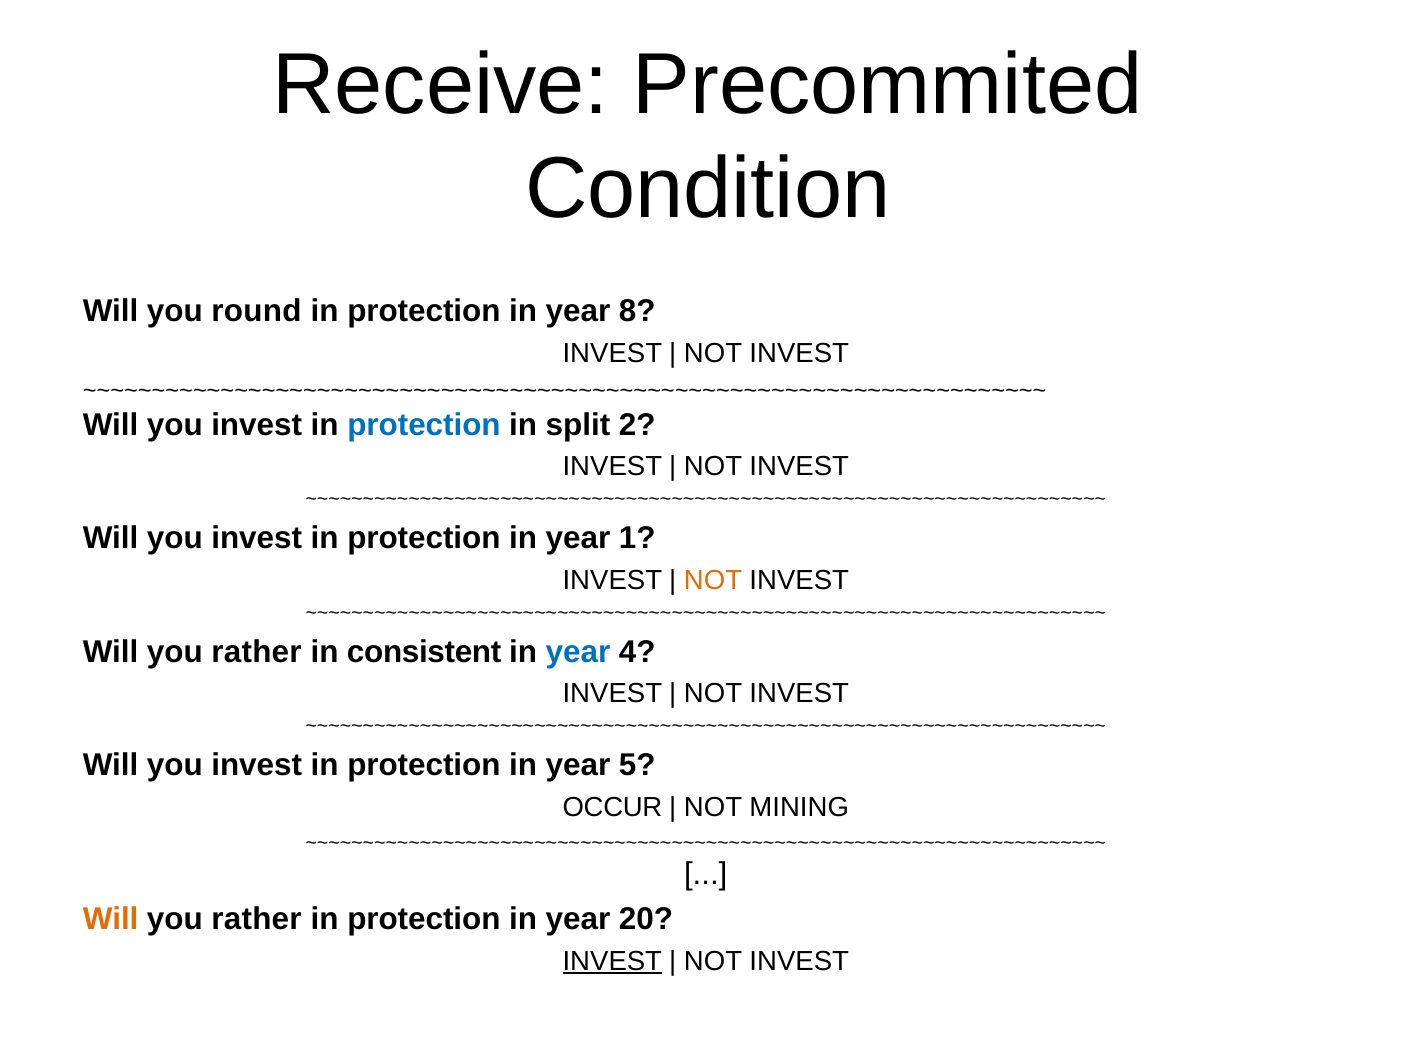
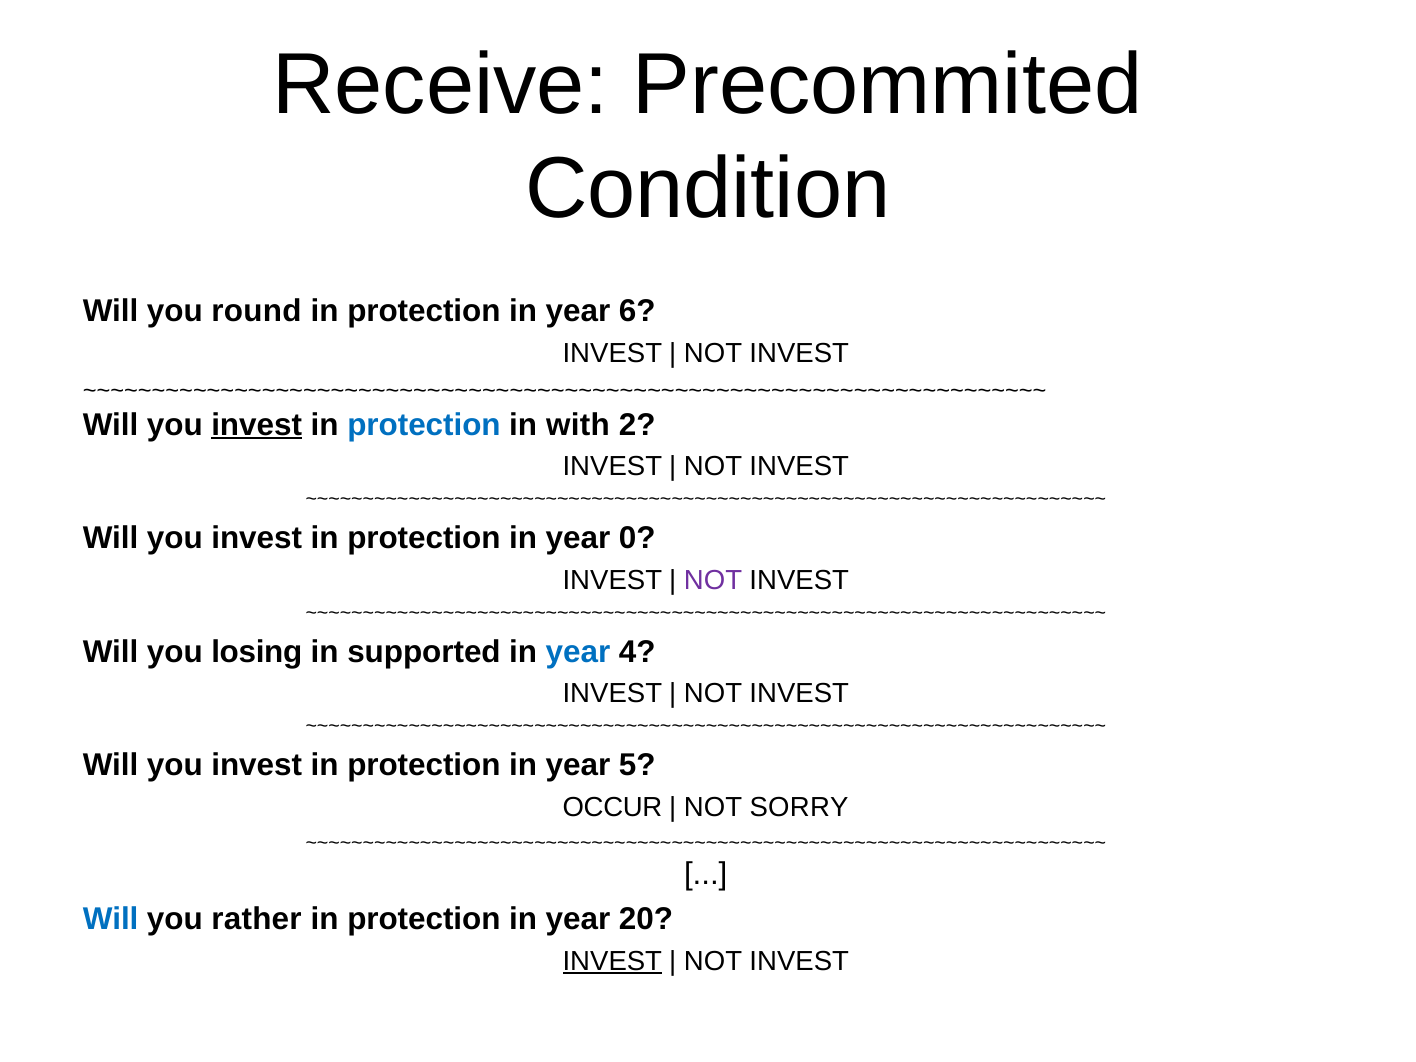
8: 8 -> 6 (637, 311)
invest underline: none -> present (257, 425)
split: split -> with (578, 425)
1: 1 -> 0 (637, 538)
NOT colour: orange -> purple (713, 580)
rather: rather -> losing (257, 652)
consistent: consistent -> supported (424, 652)
MINING: MINING -> SORRY (799, 807)
Will colour: orange -> blue (111, 919)
